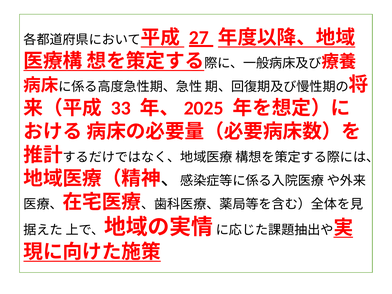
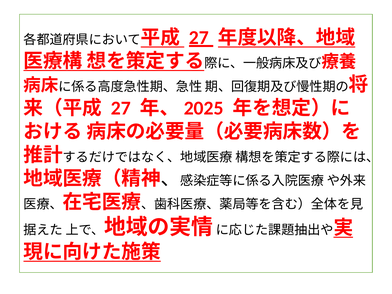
33: 33 -> 27 (121, 108)
